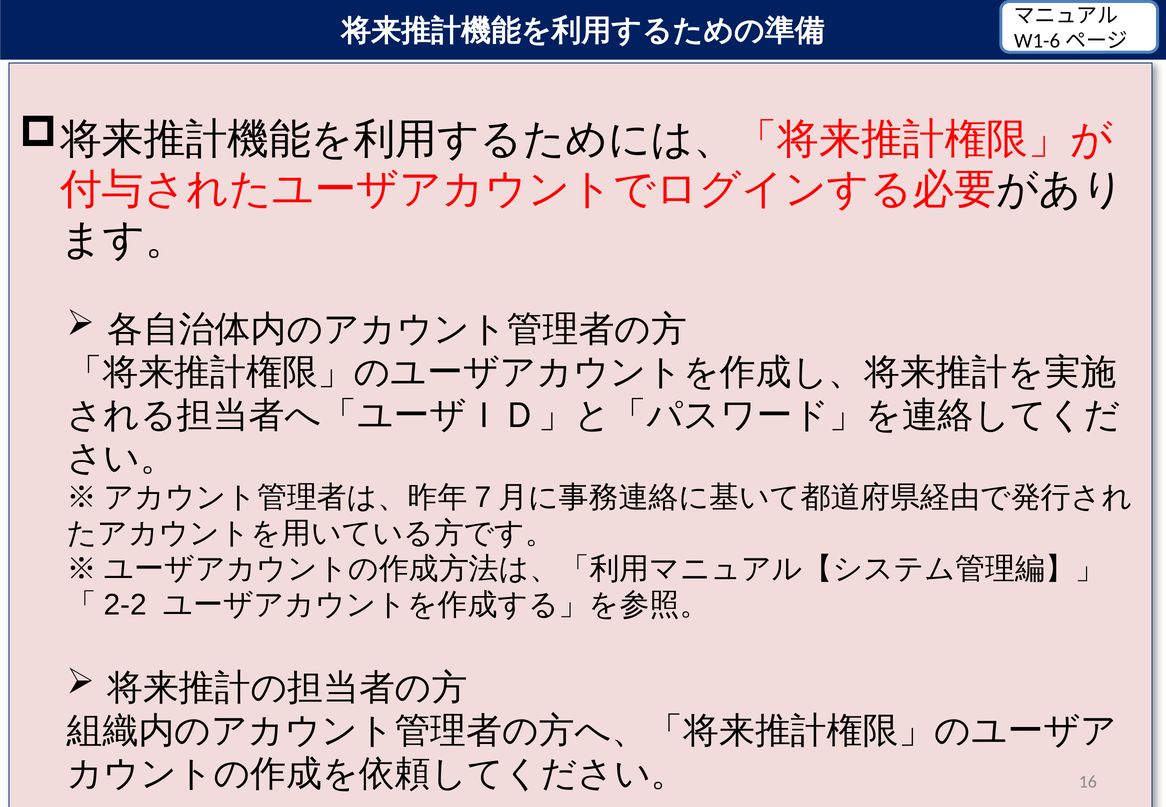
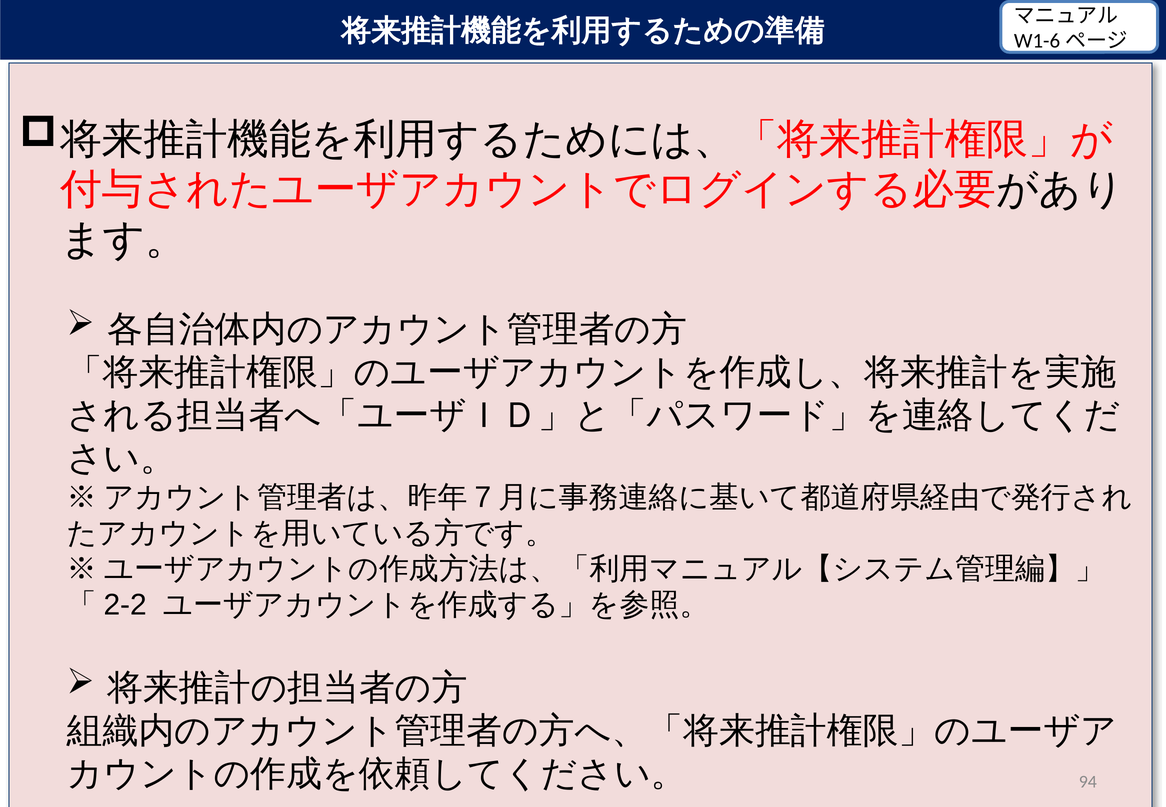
16: 16 -> 94 (1088, 782)
